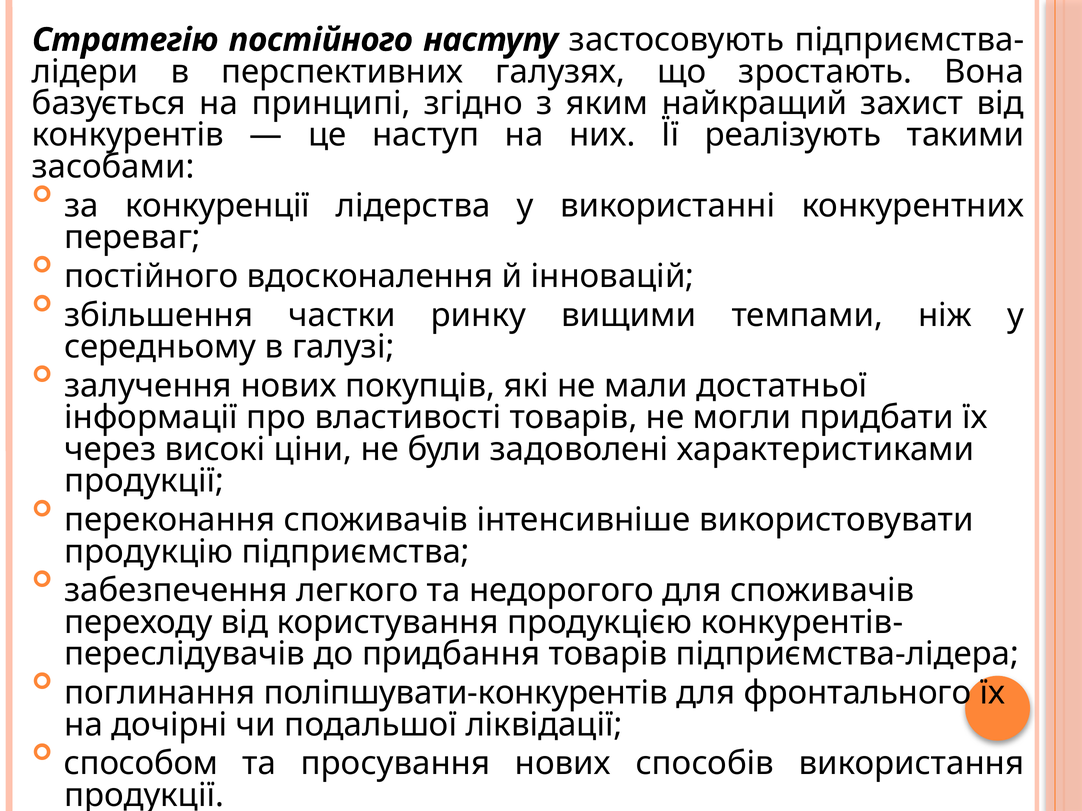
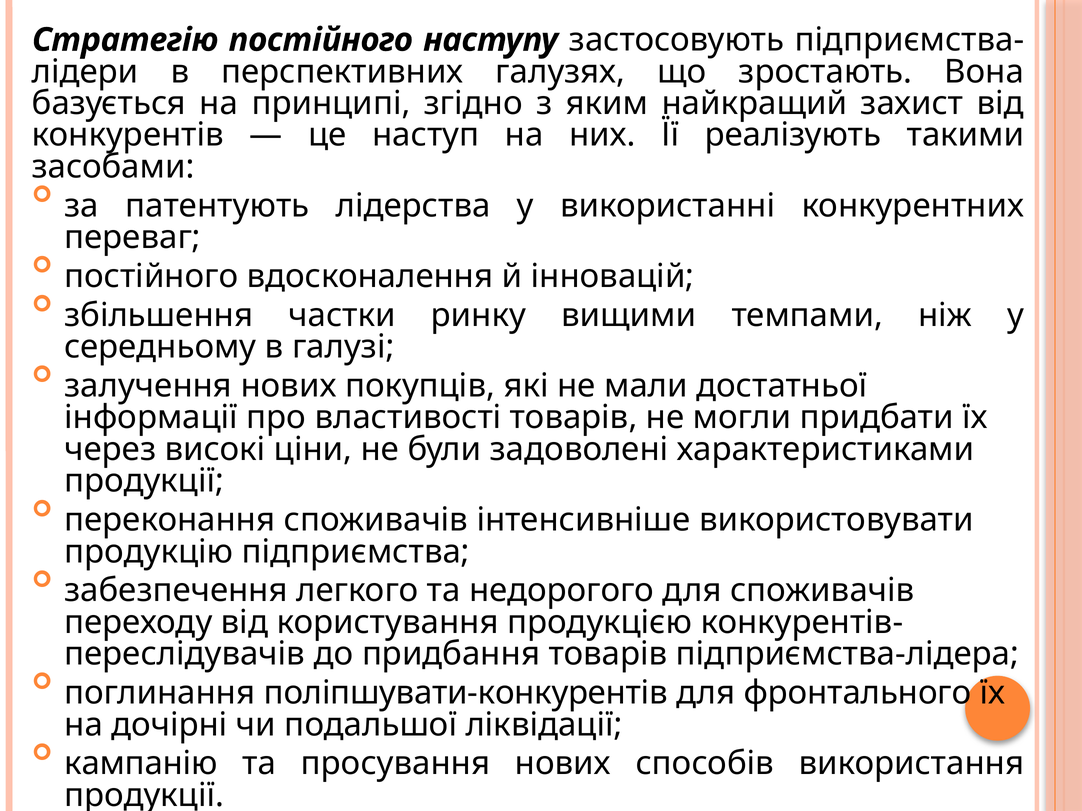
конкуренції: конкуренції -> патентують (217, 206)
способом: способом -> кампанію (141, 764)
